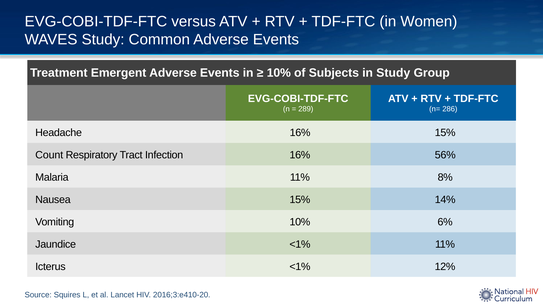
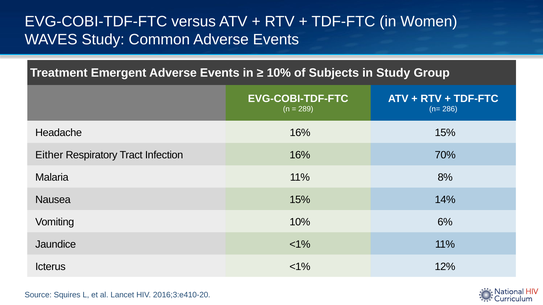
Count: Count -> Either (49, 155)
56%: 56% -> 70% (445, 155)
